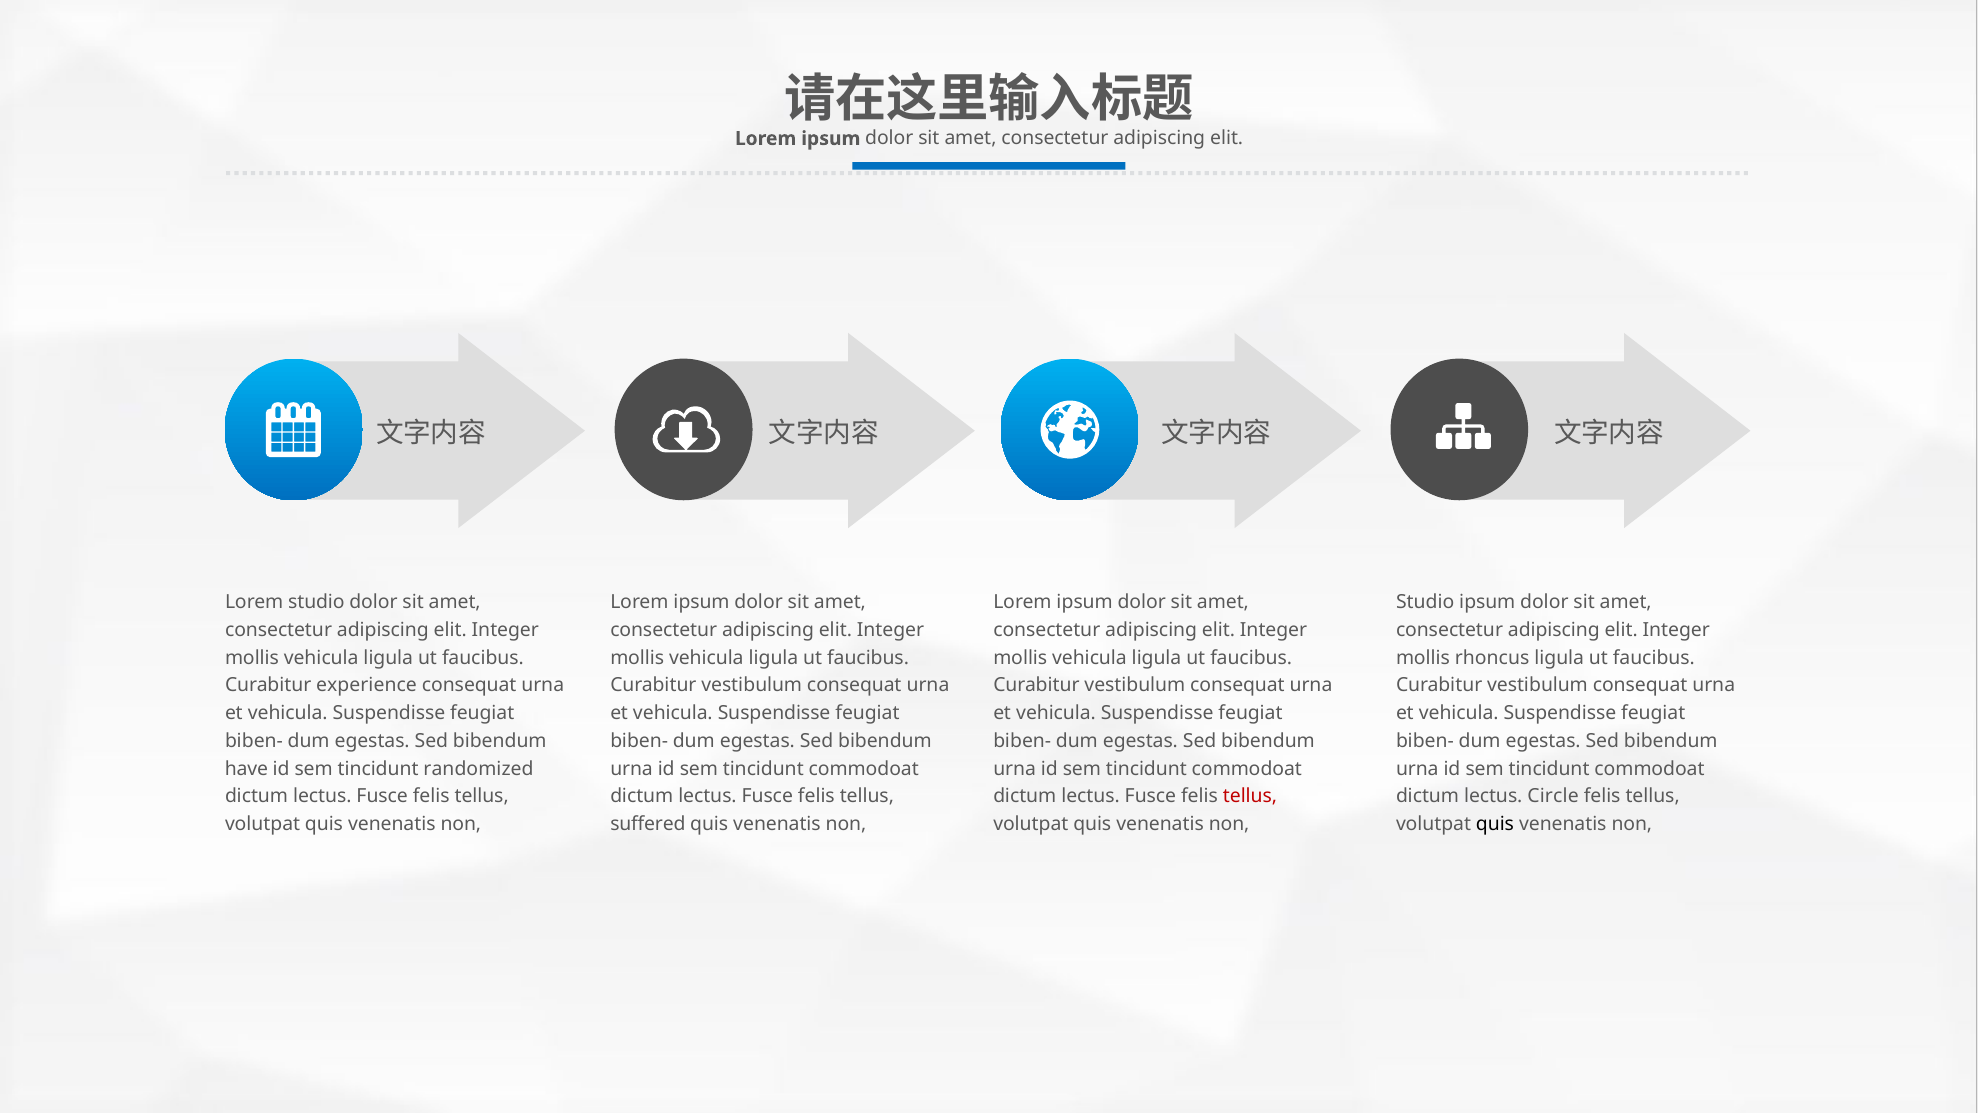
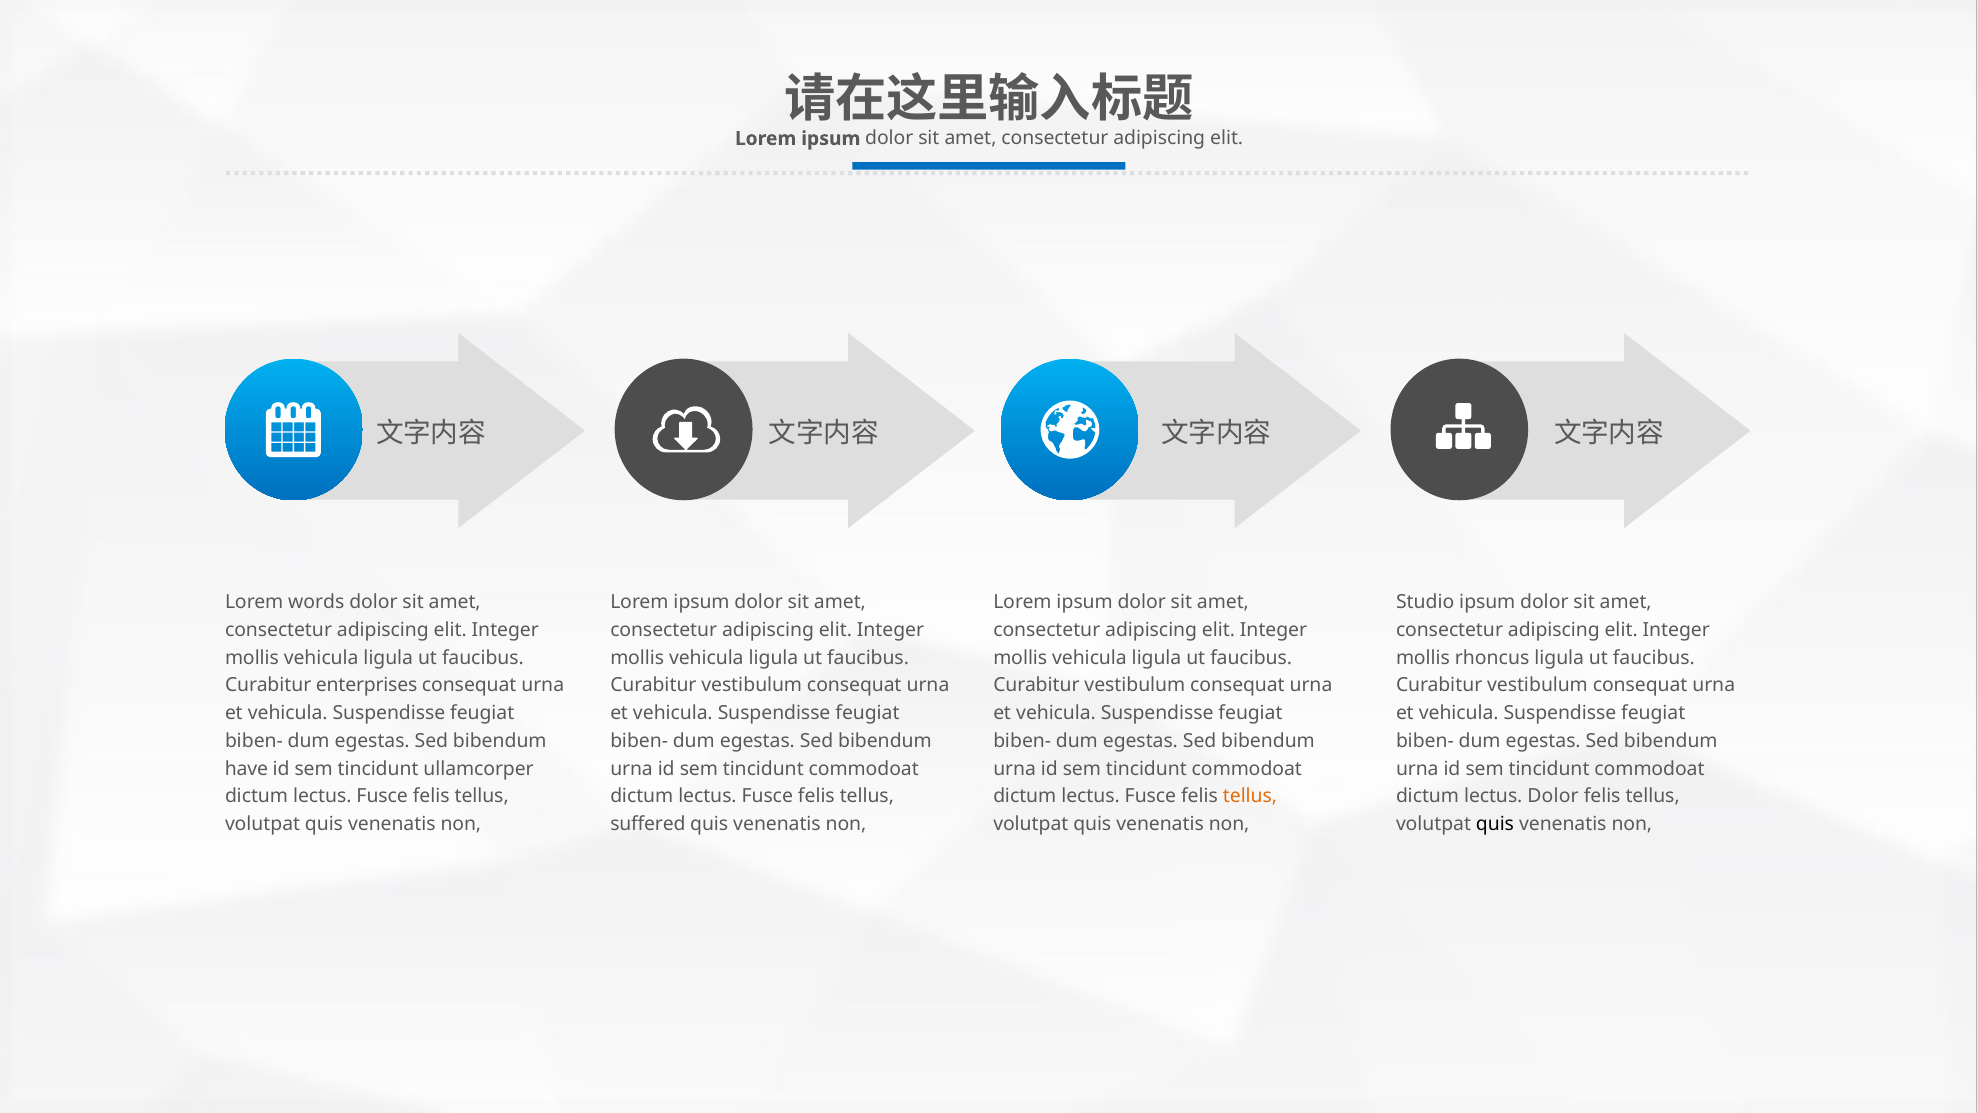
Lorem studio: studio -> words (316, 602)
experience: experience -> enterprises (367, 685)
randomized: randomized -> ullamcorper (479, 768)
tellus colour: red -> orange (1250, 796)
lectus Circle: Circle -> Dolor (1553, 796)
